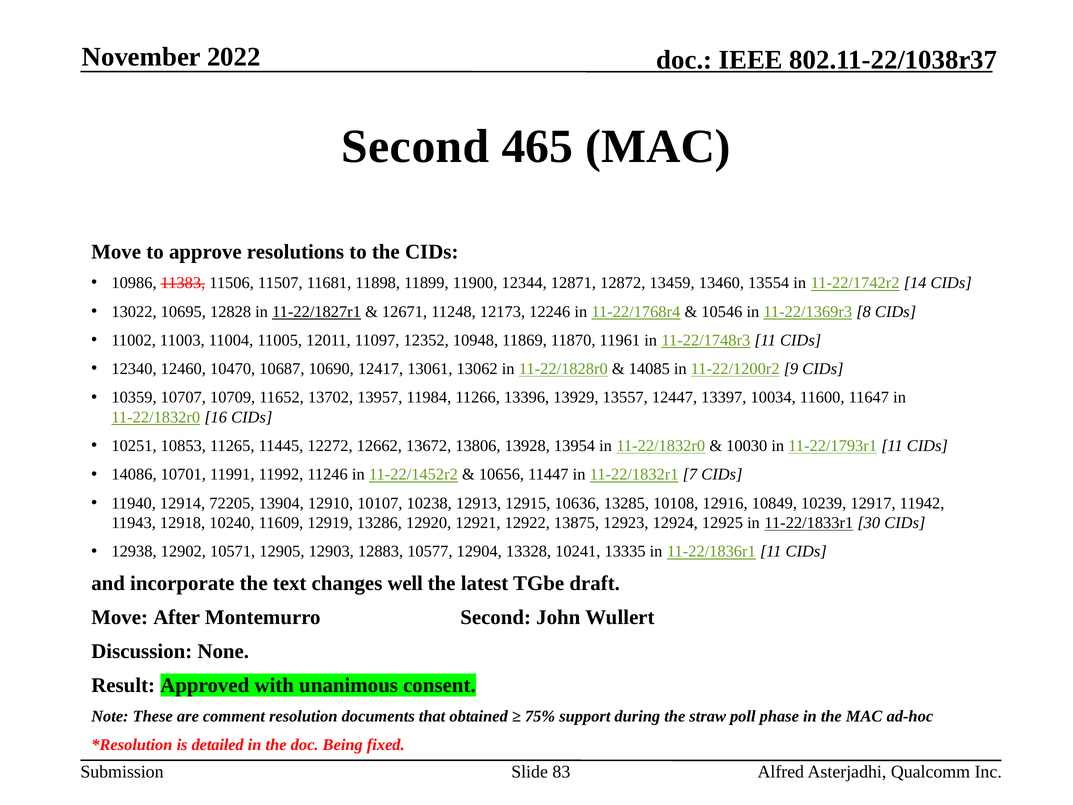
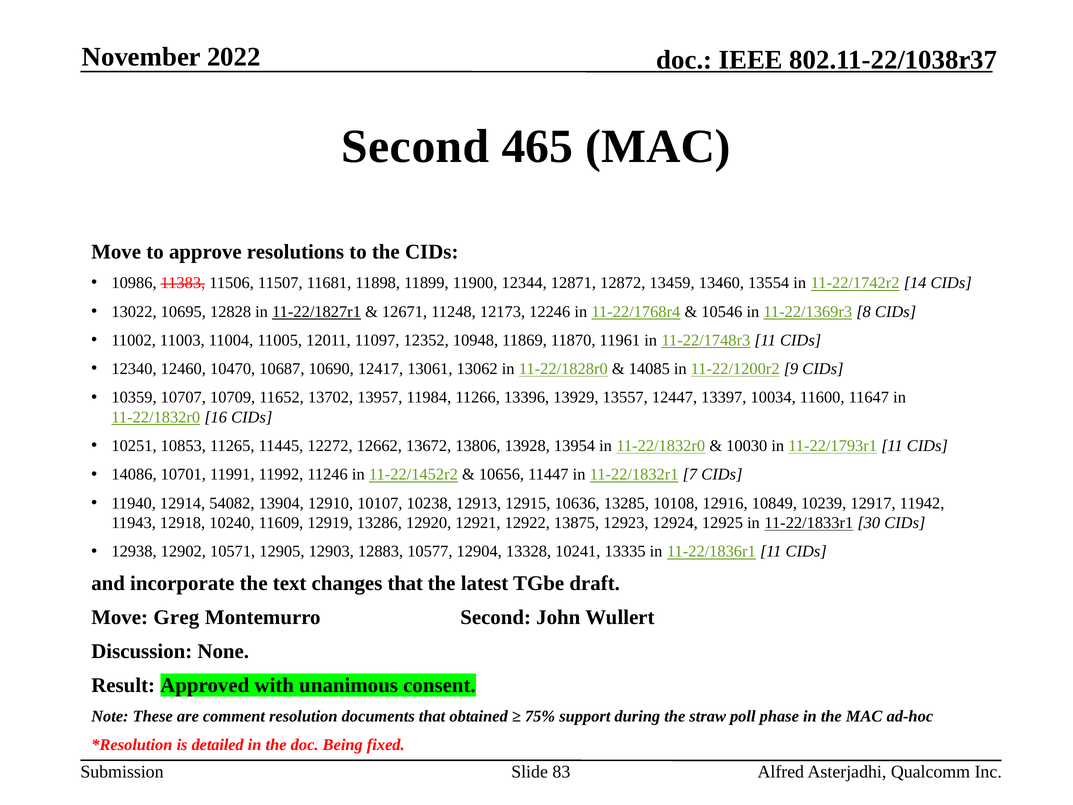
72205: 72205 -> 54082 (232, 503)
changes well: well -> that (405, 583)
After: After -> Greg (176, 617)
